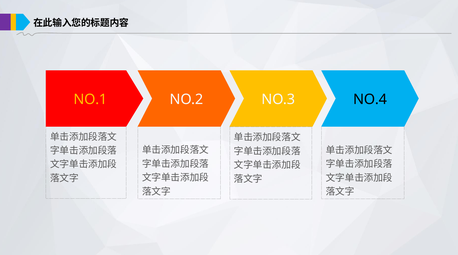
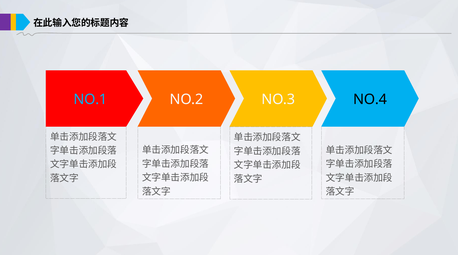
NO.1 colour: yellow -> light blue (90, 99)
